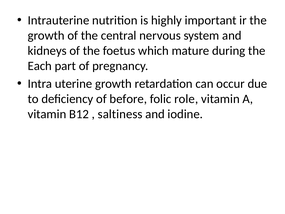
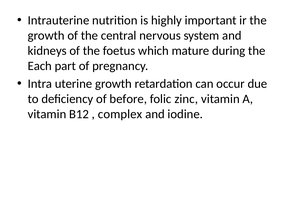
role: role -> zinc (186, 99)
saltiness: saltiness -> complex (120, 114)
